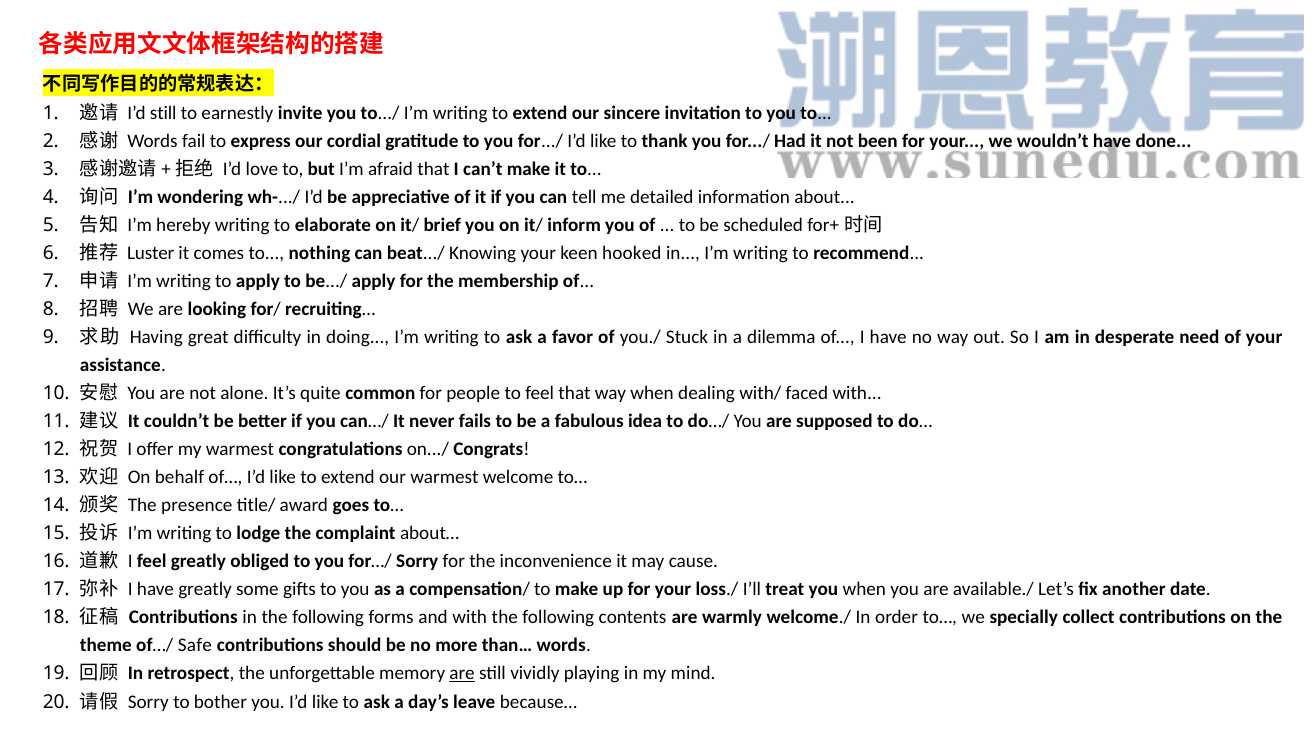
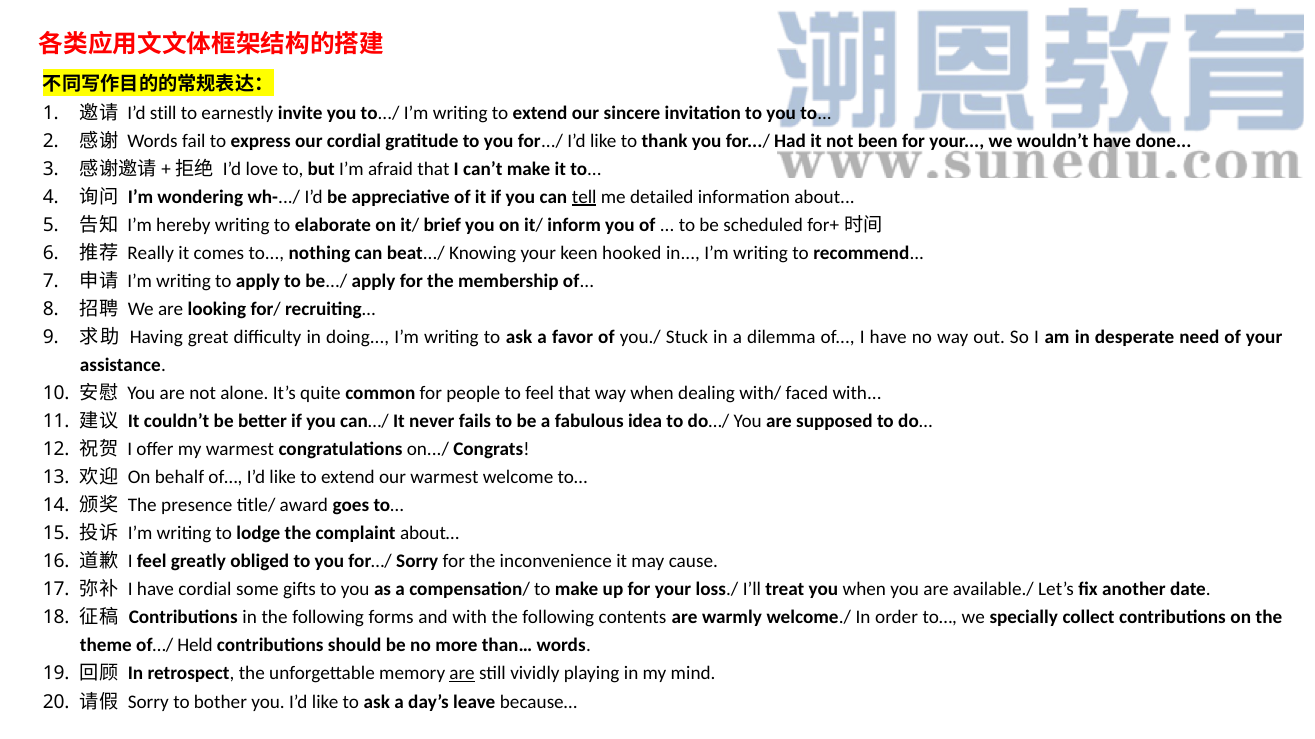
tell underline: none -> present (584, 197)
Luster: Luster -> Really (151, 253)
have greatly: greatly -> cordial (205, 590)
Safe: Safe -> Held (195, 646)
